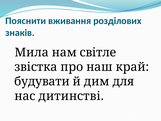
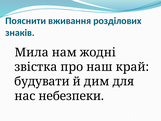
світле: світле -> жодні (98, 52)
дитинстві: дитинстві -> небезпеки (71, 96)
